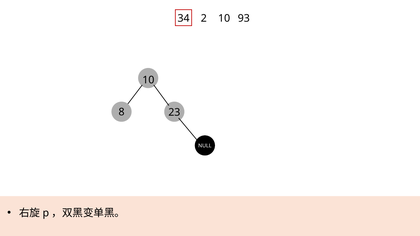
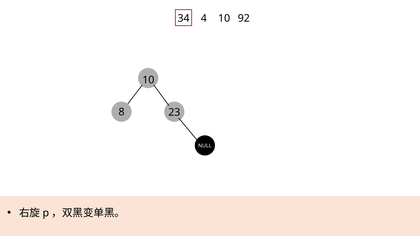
2: 2 -> 4 (204, 18)
93: 93 -> 92 (244, 18)
